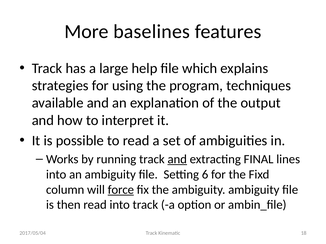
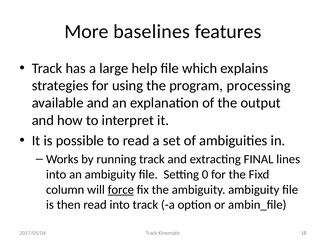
techniques: techniques -> processing (259, 86)
and underline: present -> none (177, 160)
6: 6 -> 0 (205, 175)
